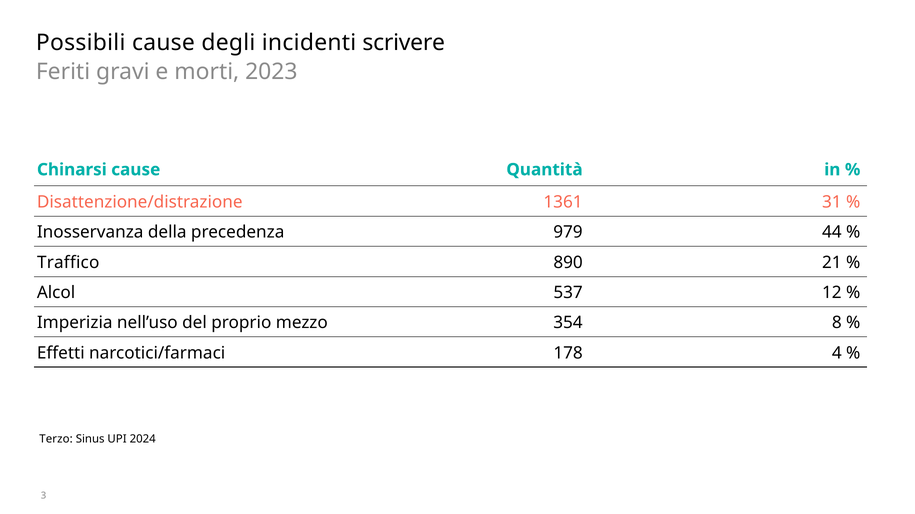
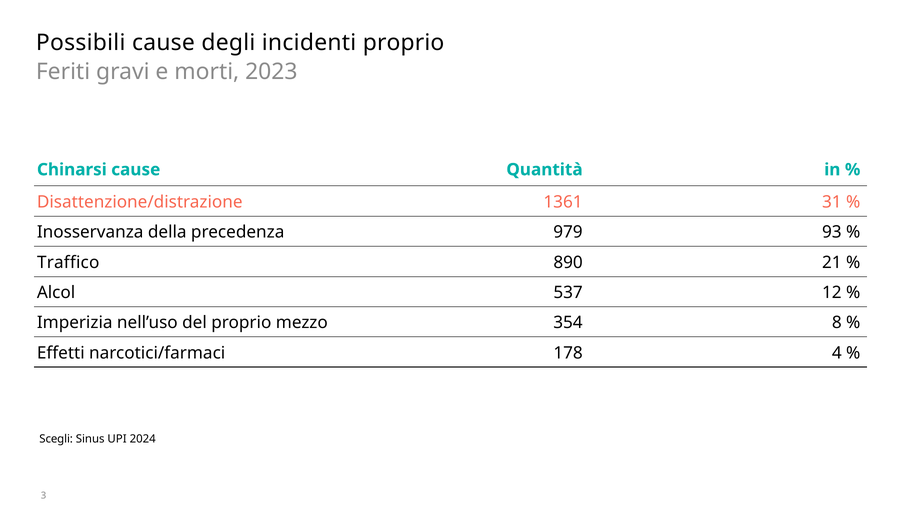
incidenti scrivere: scrivere -> proprio (404, 43)
44: 44 -> 93 (832, 232)
Terzo: Terzo -> Scegli (56, 440)
